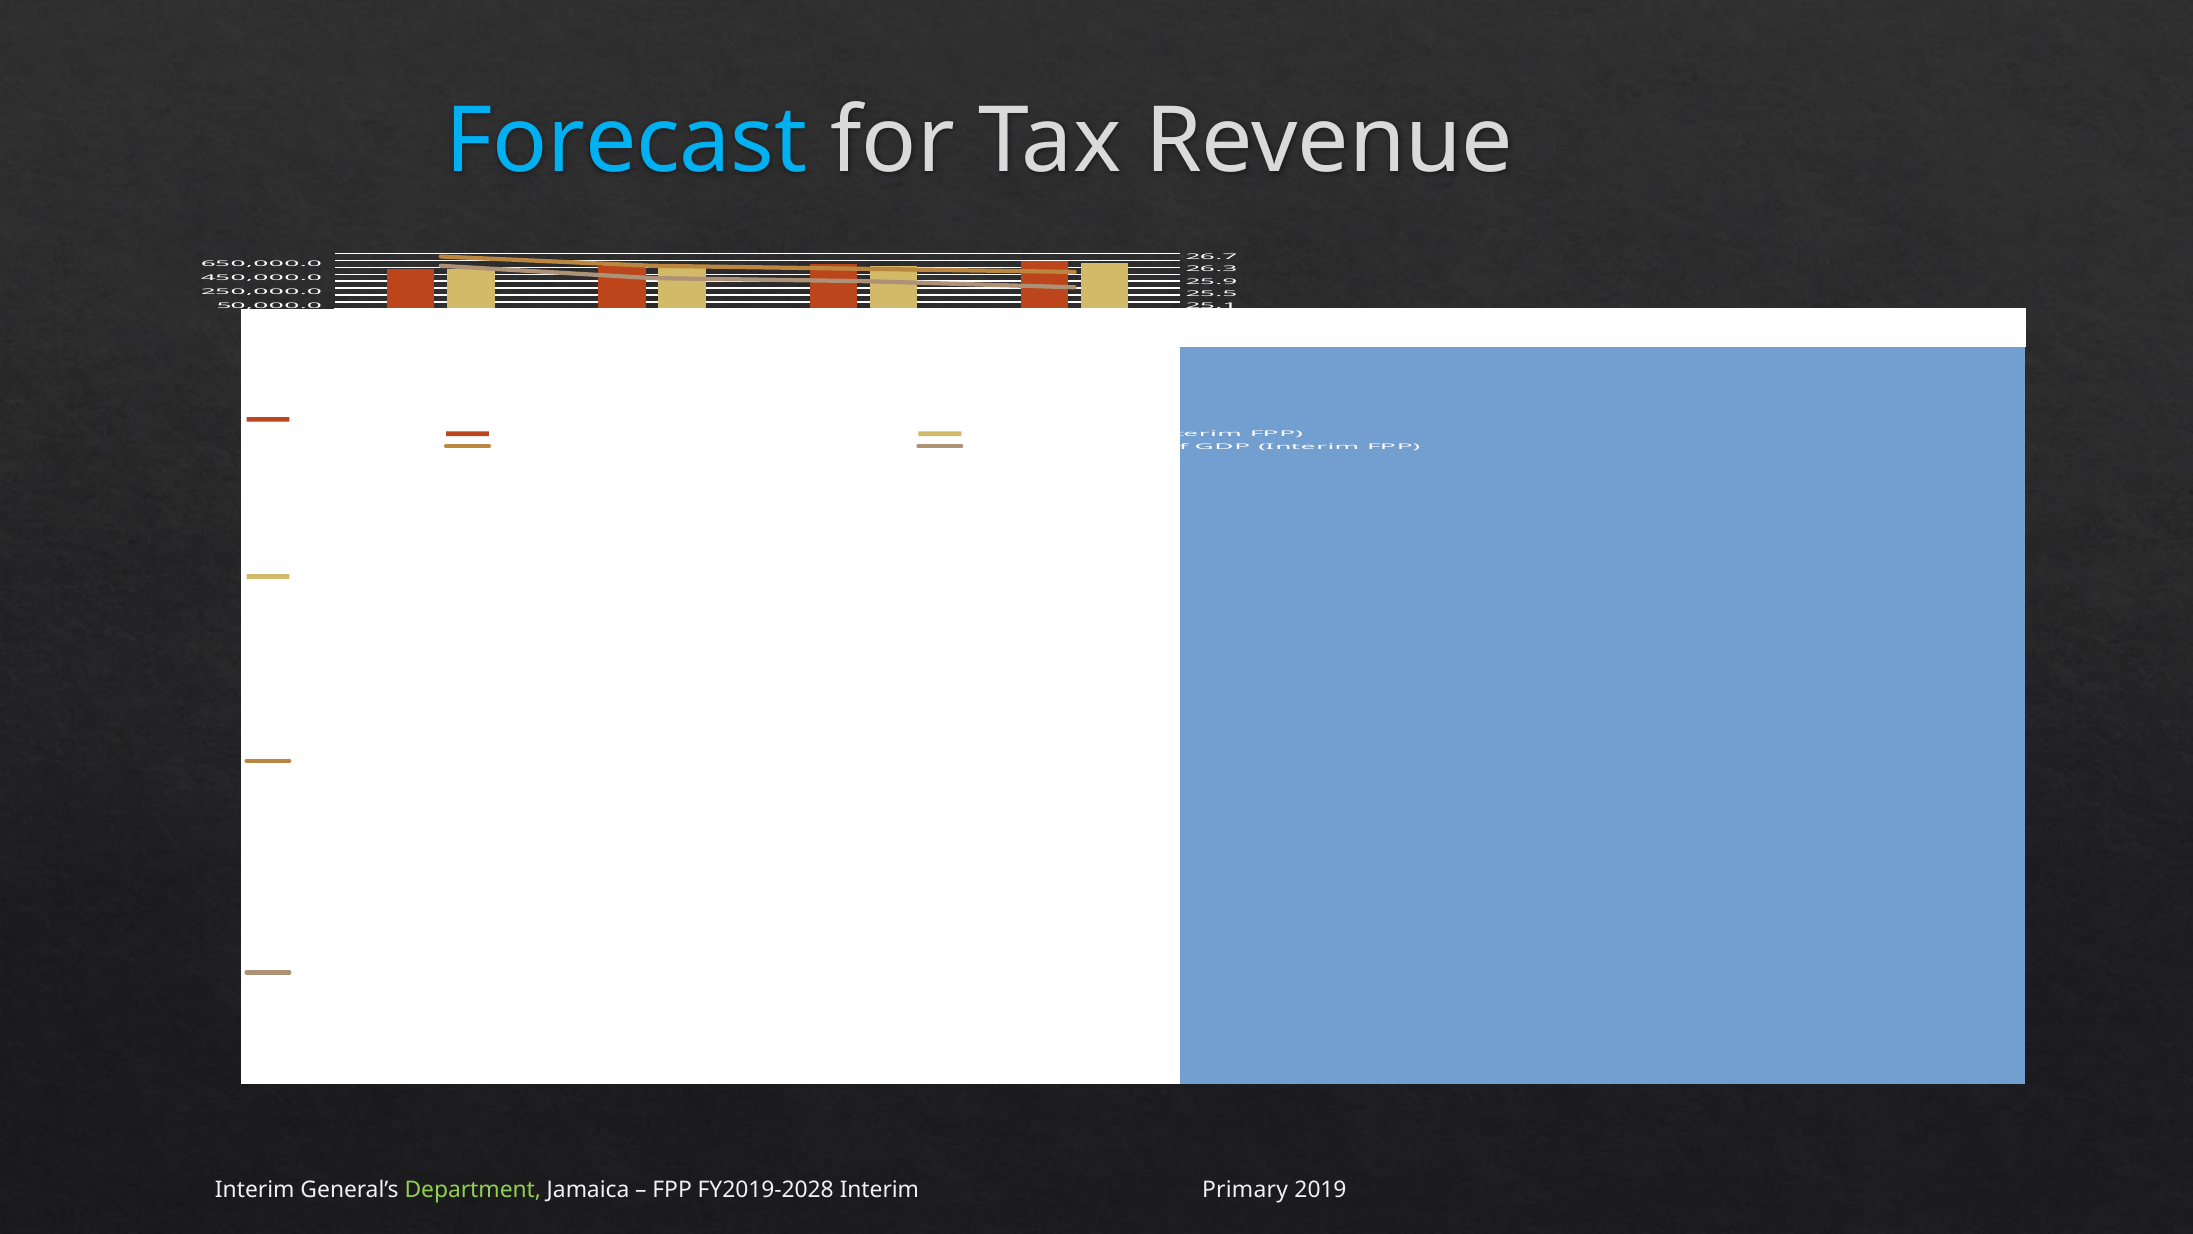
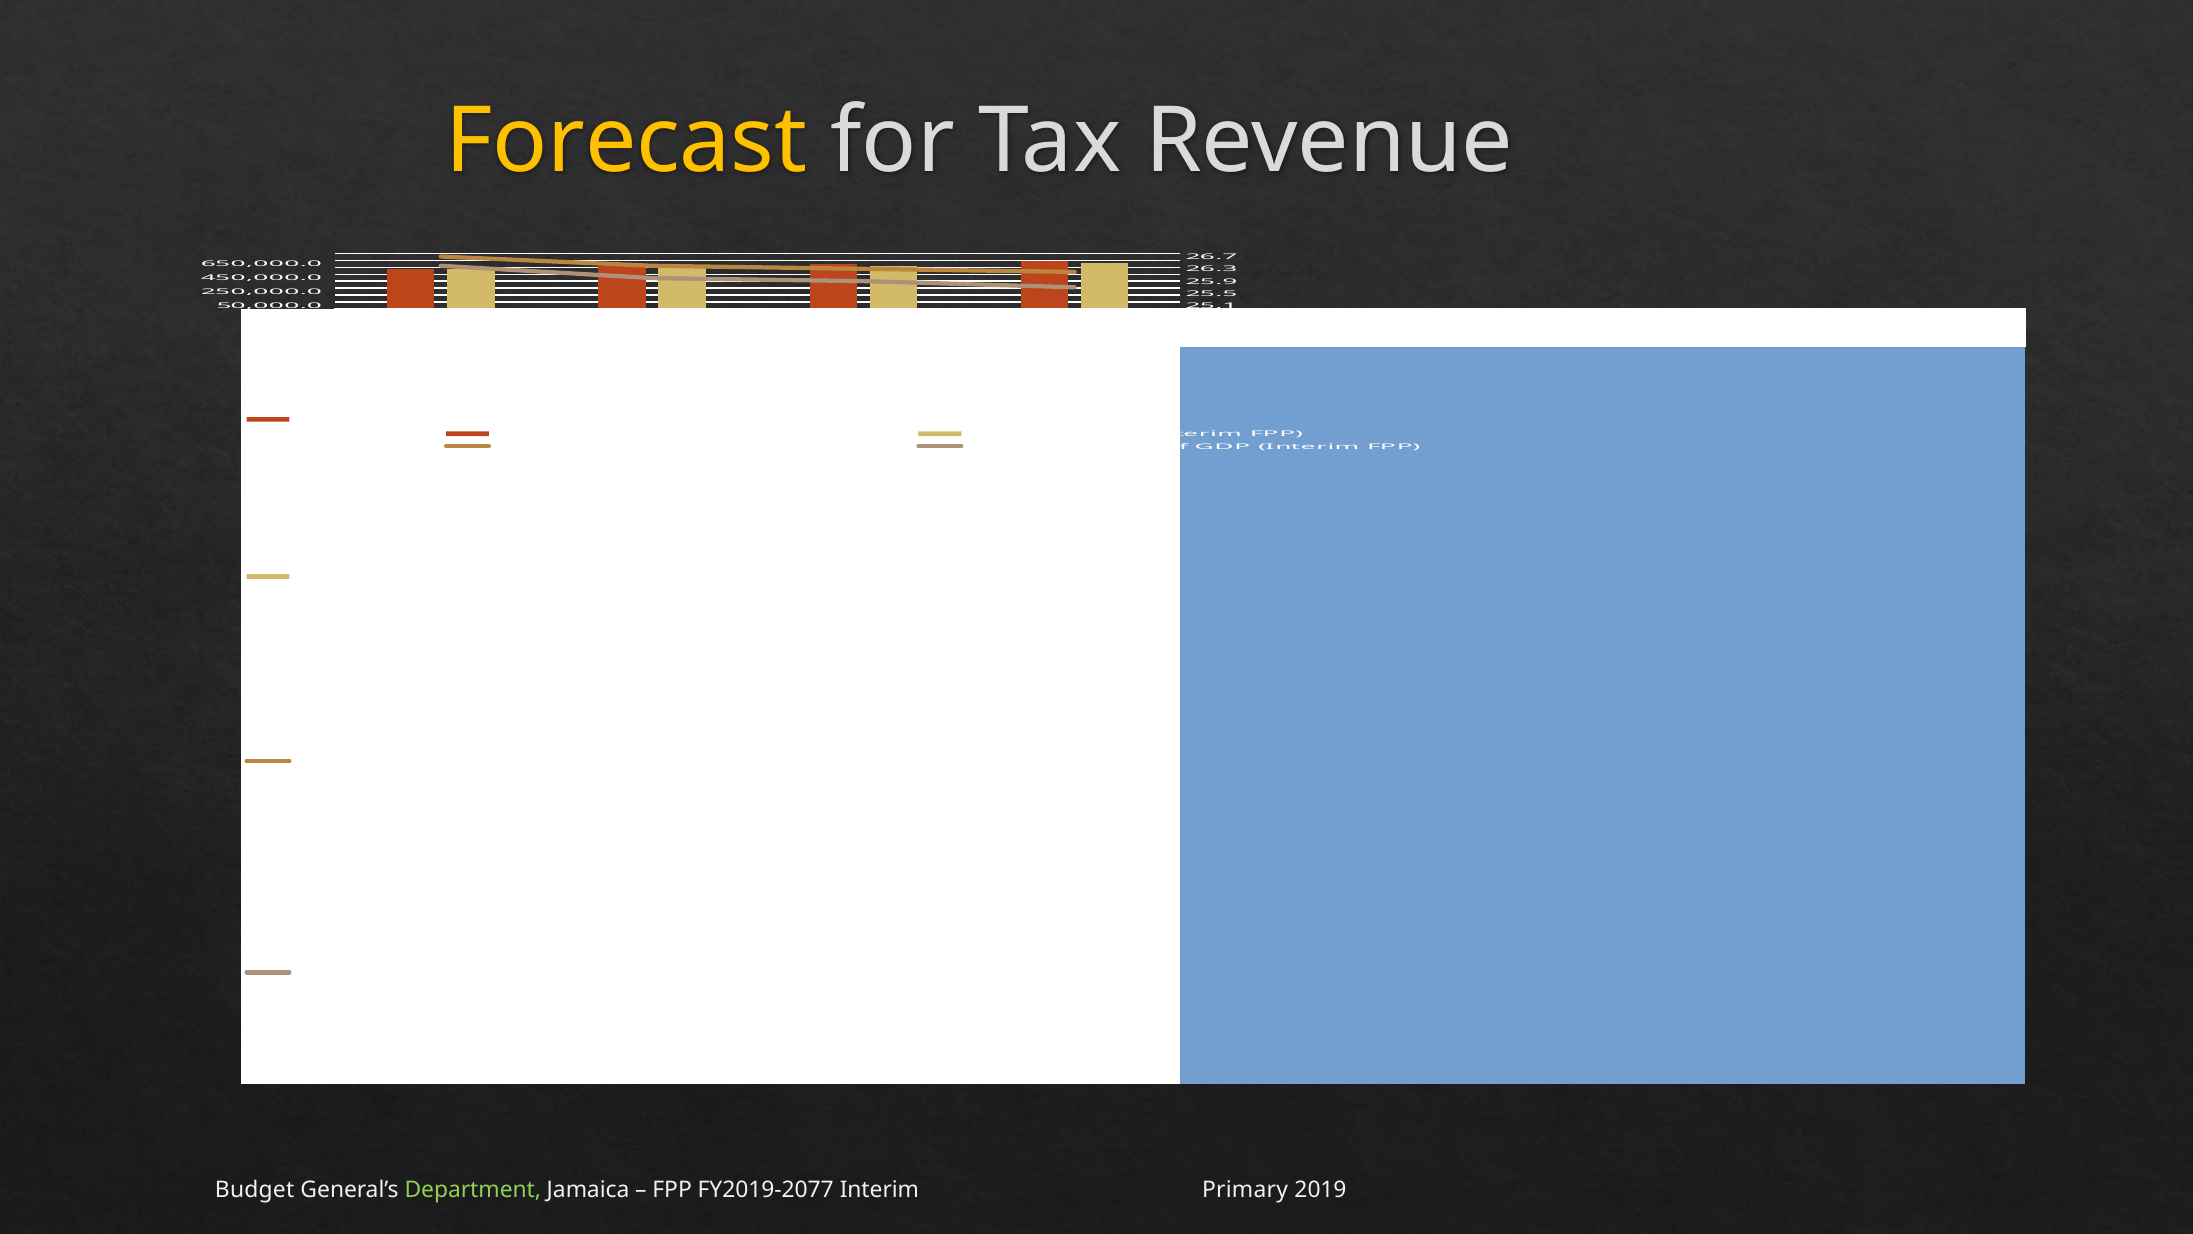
Forecast colour: light blue -> yellow (626, 141)
Interim: Interim -> Budget (255, 1189)
FY2019-2028: FY2019-2028 -> FY2019-2077 (766, 1189)
